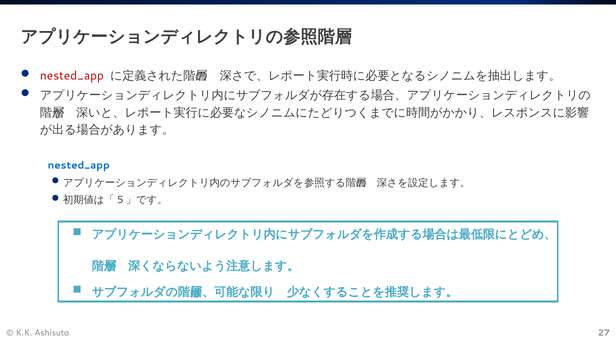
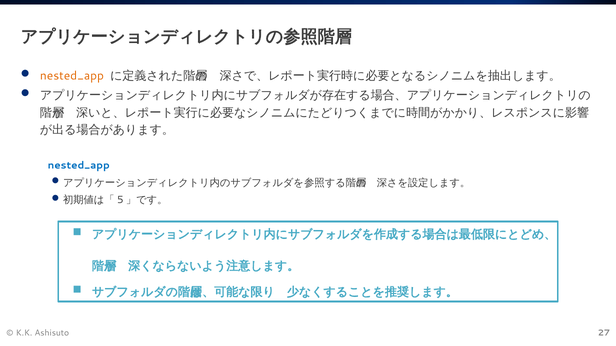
nested_app colour: red -> orange (72, 76)
